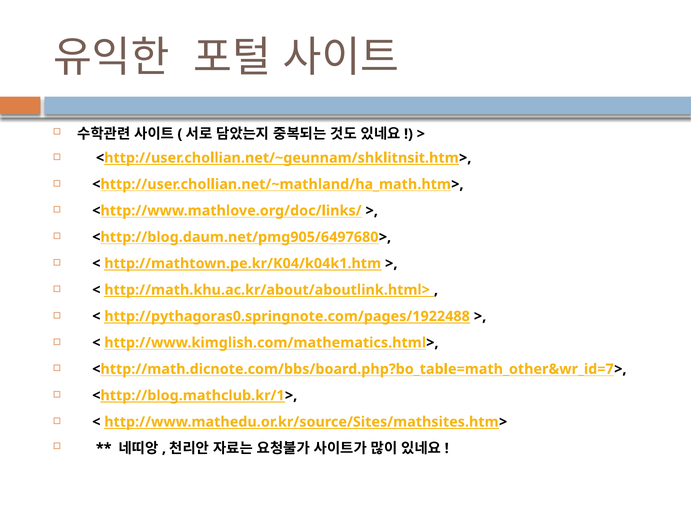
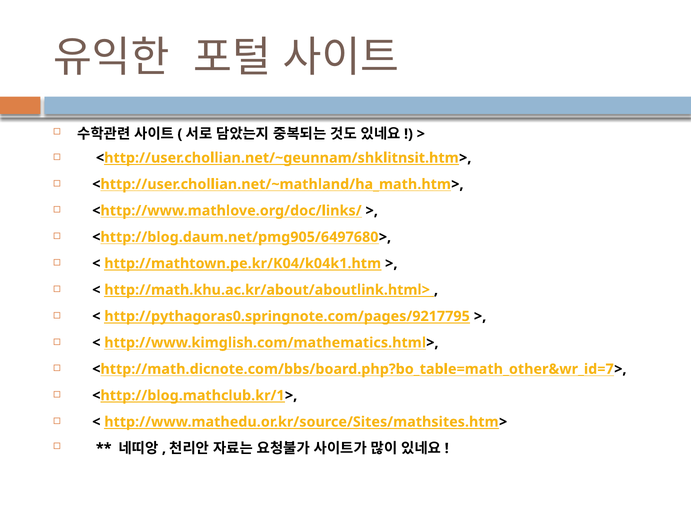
http://pythagoras0.springnote.com/pages/1922488: http://pythagoras0.springnote.com/pages/1922488 -> http://pythagoras0.springnote.com/pages/9217795 (287, 316)
